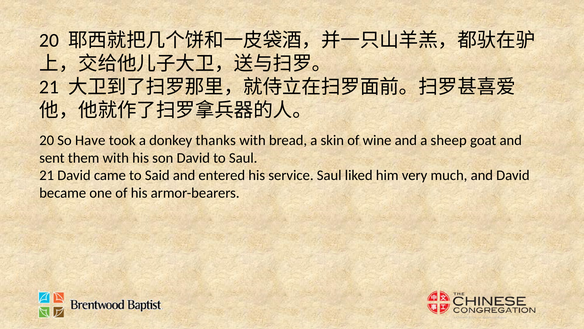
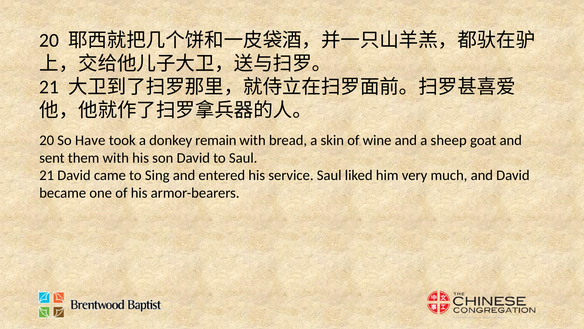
thanks: thanks -> remain (216, 140)
Said: Said -> Sing (157, 175)
